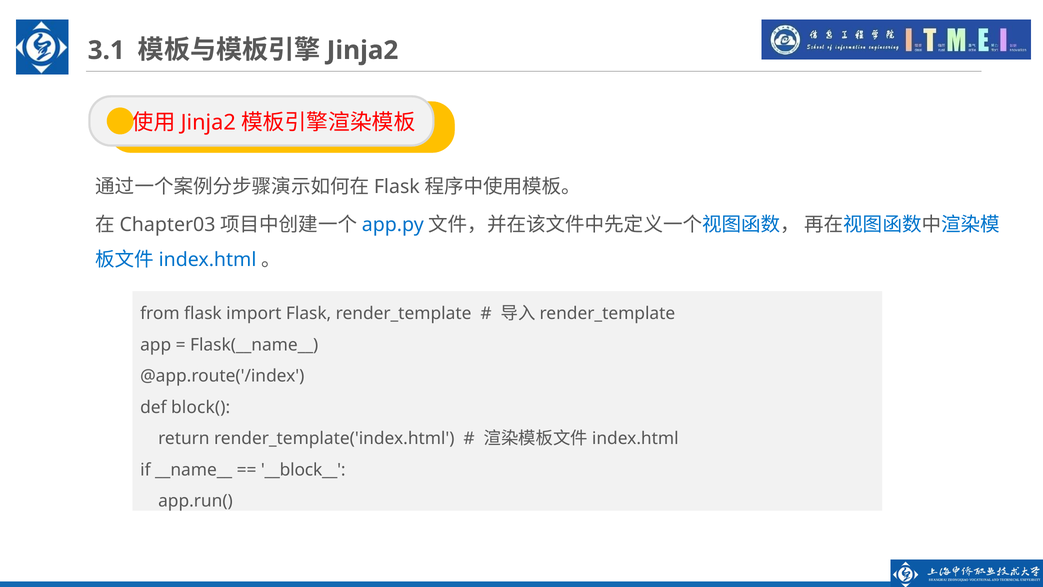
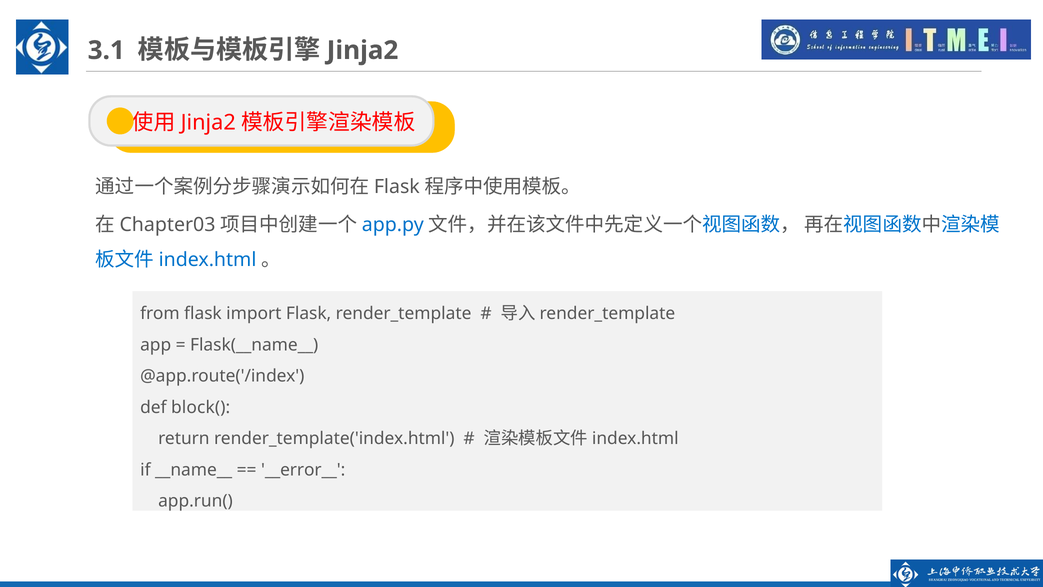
__block__: __block__ -> __error__ (303, 470)
